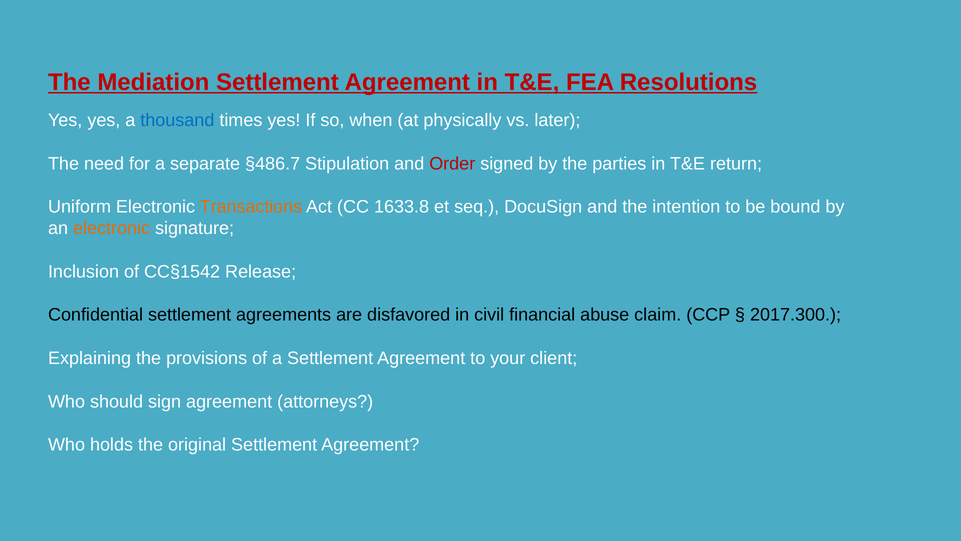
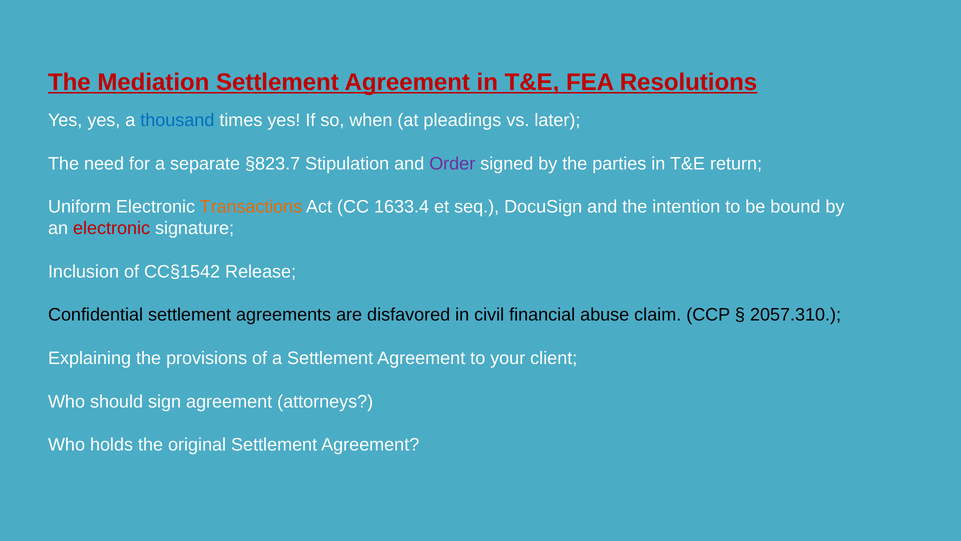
physically: physically -> pleadings (462, 120)
§486.7: §486.7 -> §823.7 (273, 163)
Order colour: red -> purple (452, 163)
1633.8: 1633.8 -> 1633.4 (402, 207)
electronic colour: orange -> red (112, 228)
2017.300: 2017.300 -> 2057.310 (796, 315)
